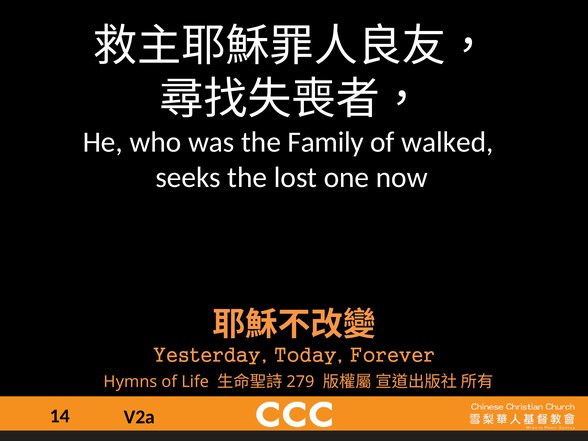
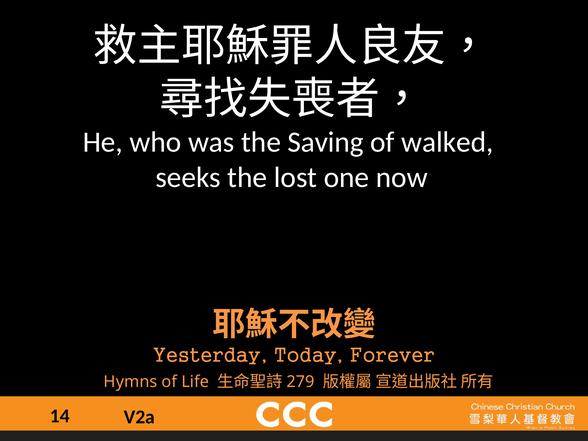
Family: Family -> Saving (326, 142)
